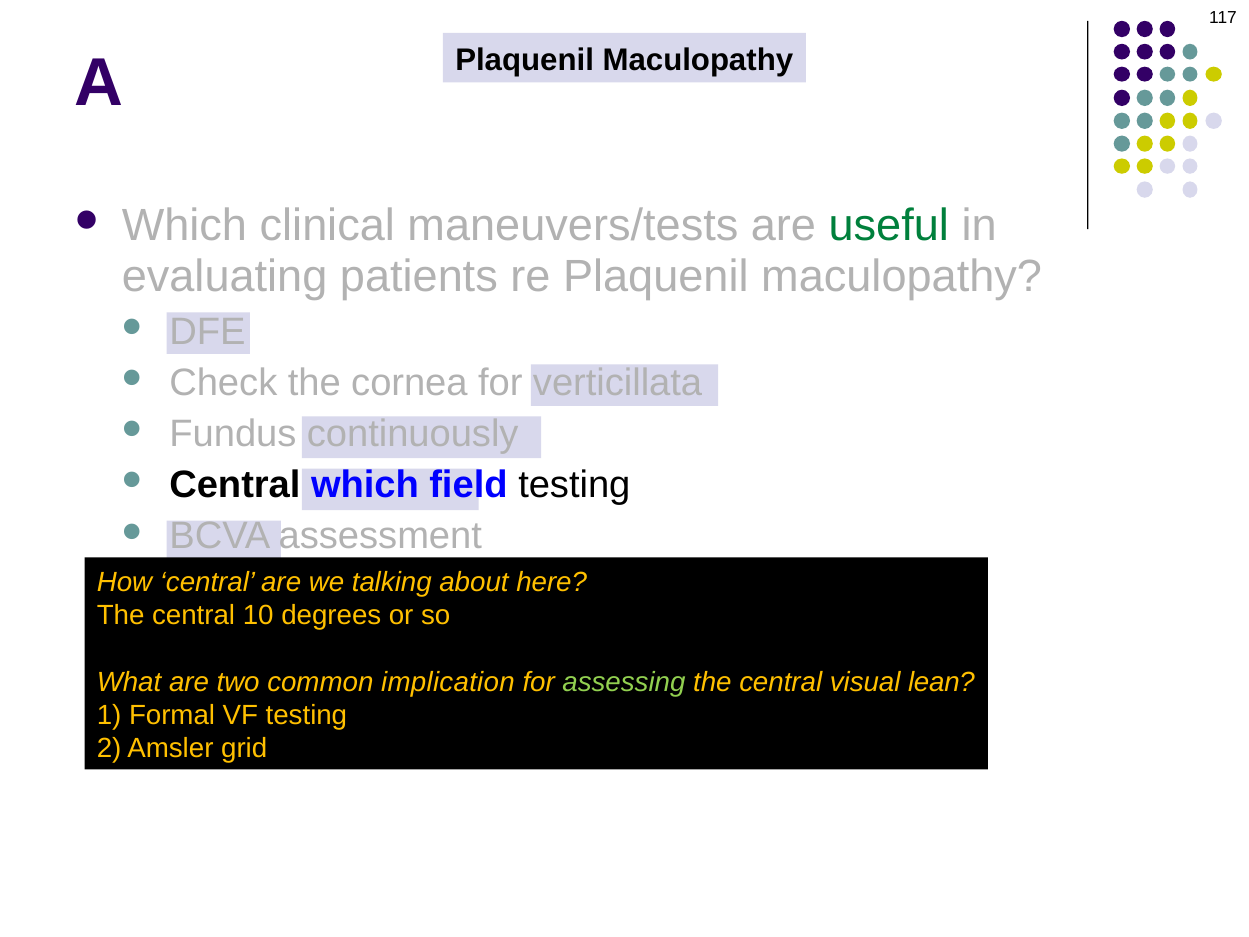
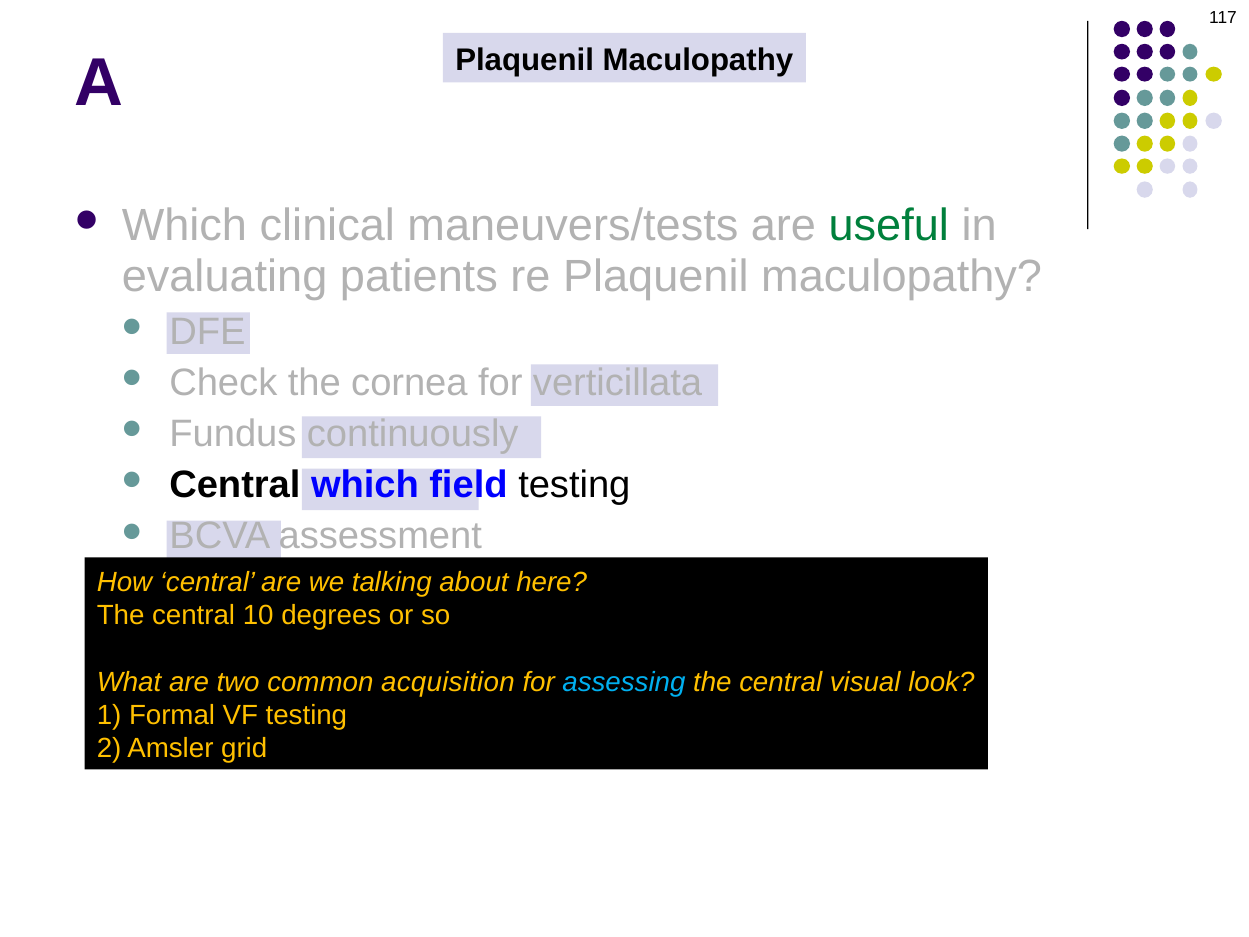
implication: implication -> acquisition (448, 682)
assessing colour: light green -> light blue (624, 682)
lean: lean -> look (941, 682)
